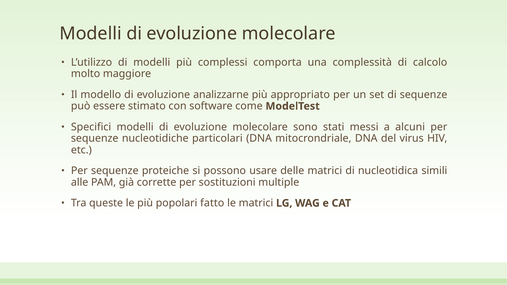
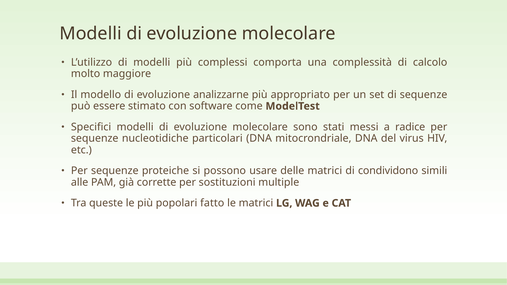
alcuni: alcuni -> radice (410, 127)
nucleotidica: nucleotidica -> condividono (388, 171)
